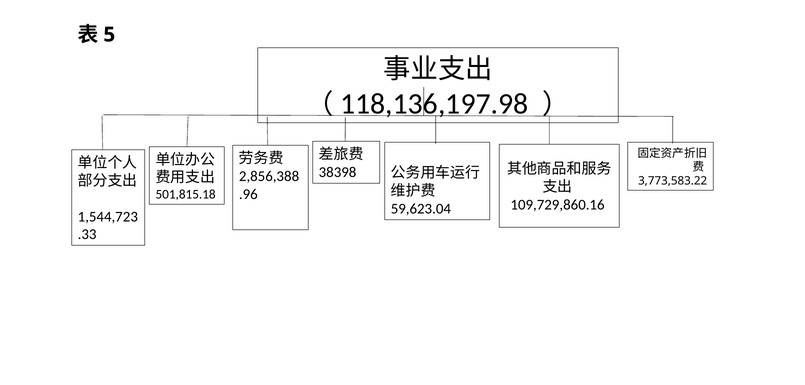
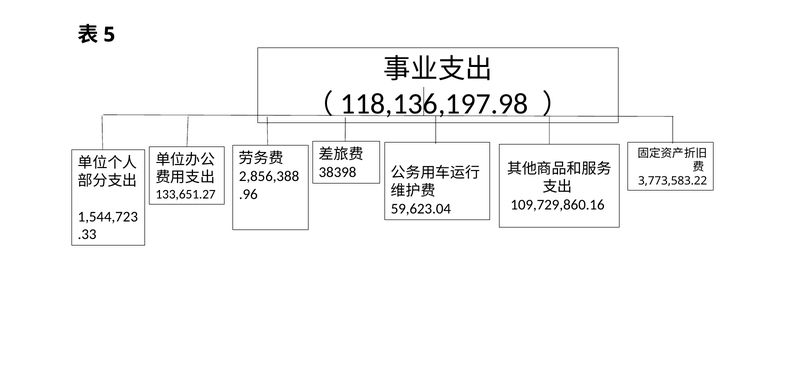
501,815.18: 501,815.18 -> 133,651.27 (186, 194)
